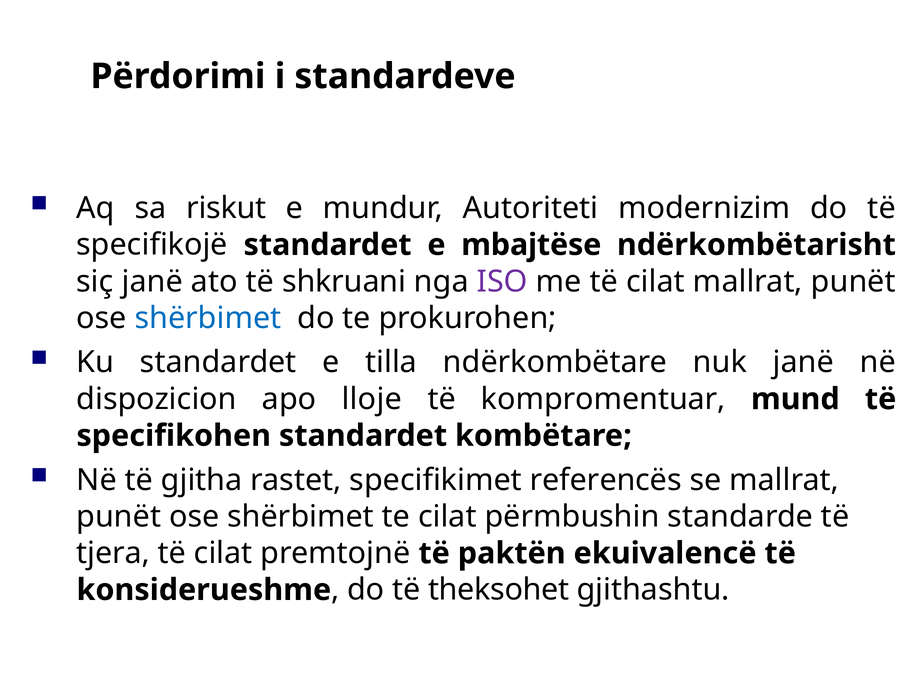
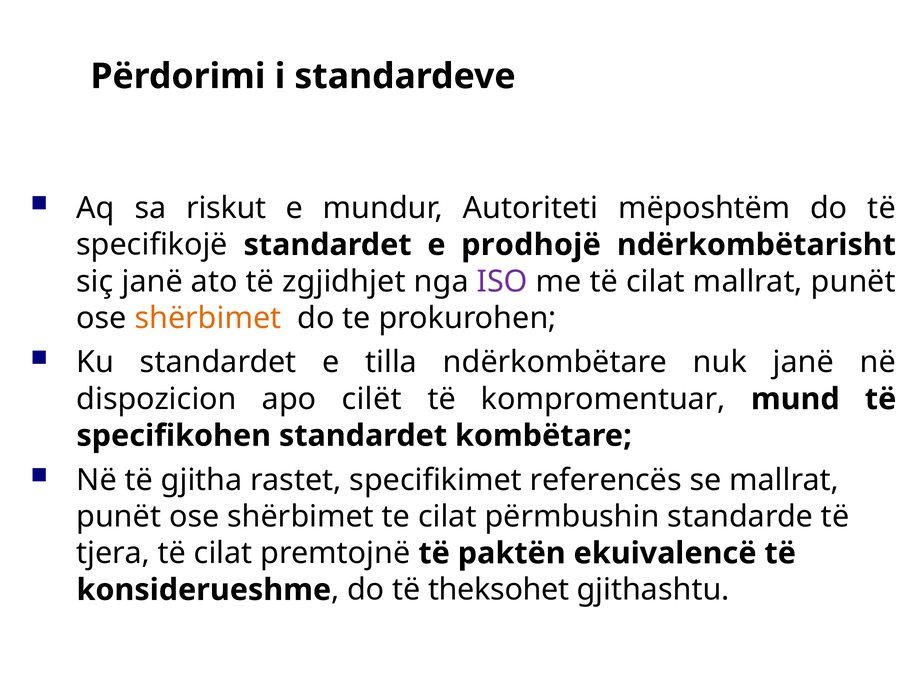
modernizim: modernizim -> mëposhtëm (704, 208)
mbajtëse: mbajtëse -> prodhojë (531, 245)
shkruani: shkruani -> zgjidhjet (344, 281)
shërbimet colour: blue -> orange (208, 318)
lloje: lloje -> cilët (372, 399)
